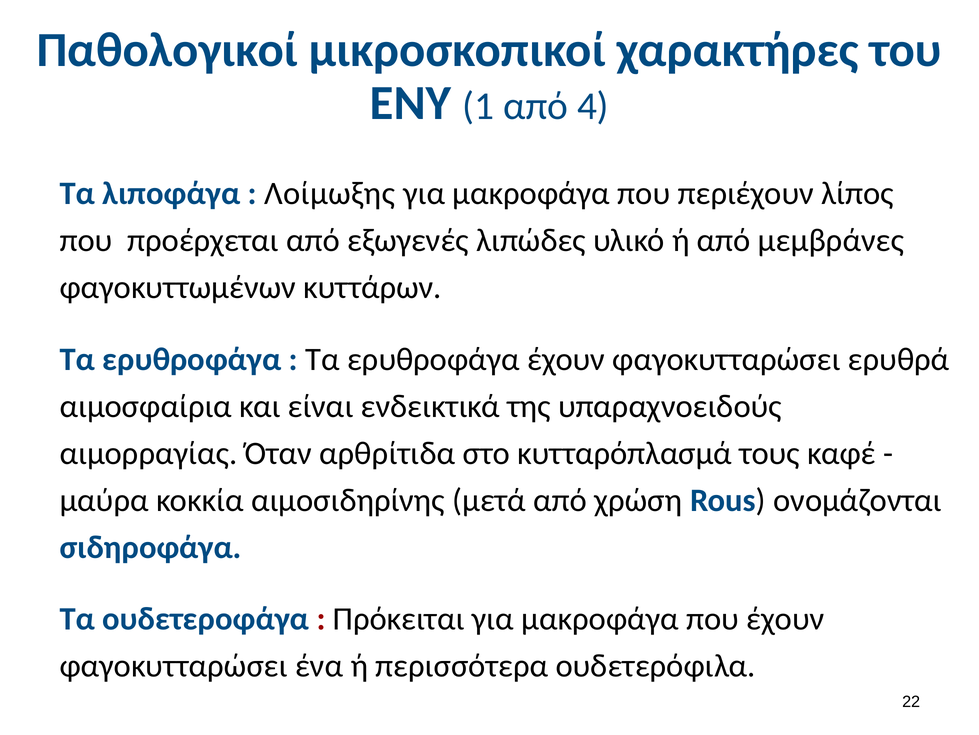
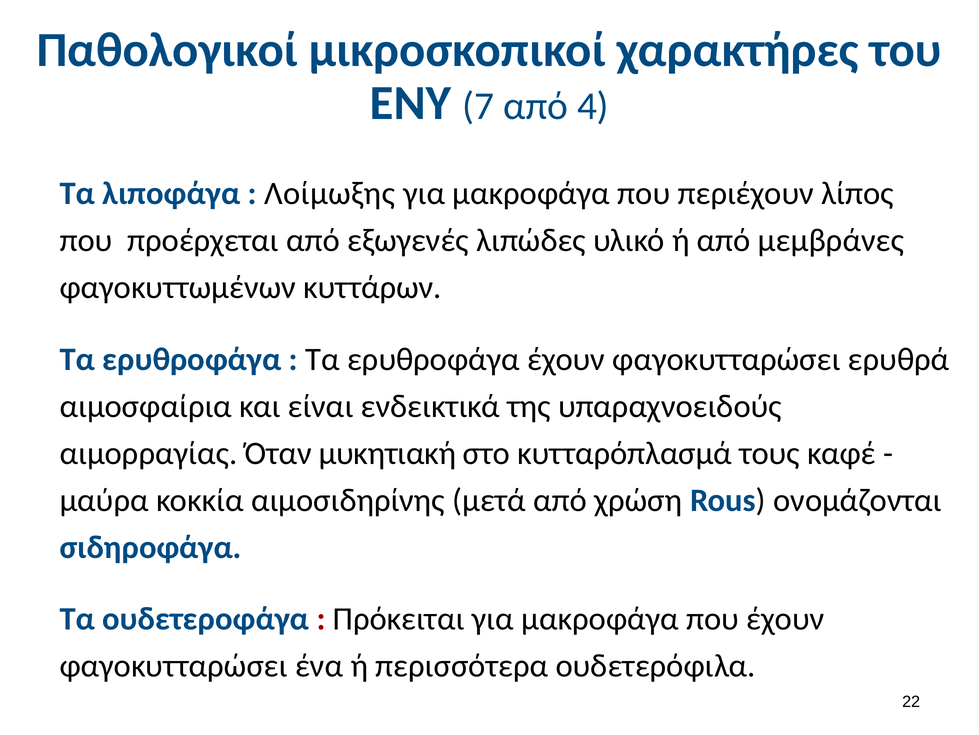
1: 1 -> 7 (478, 106)
αρθρίτιδα: αρθρίτιδα -> μυκητιακή (387, 453)
